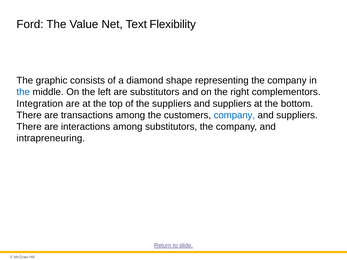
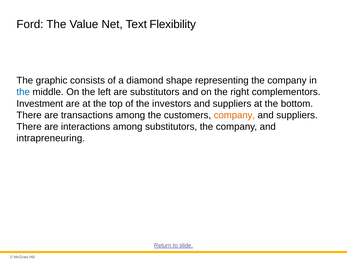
Integration: Integration -> Investment (40, 104)
the suppliers: suppliers -> investors (172, 104)
company colour: blue -> orange (234, 115)
